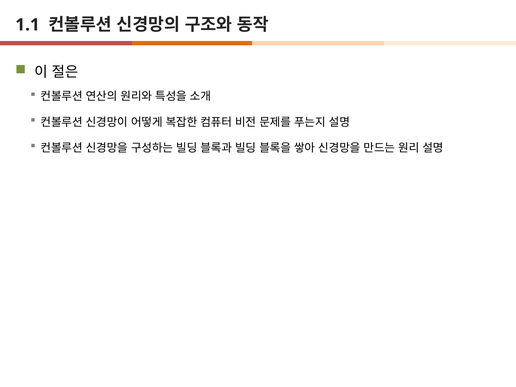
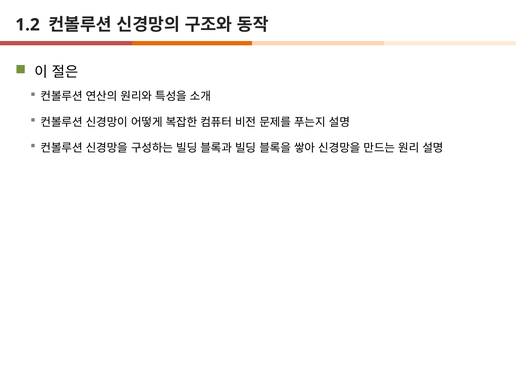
1.1: 1.1 -> 1.2 (28, 25)
